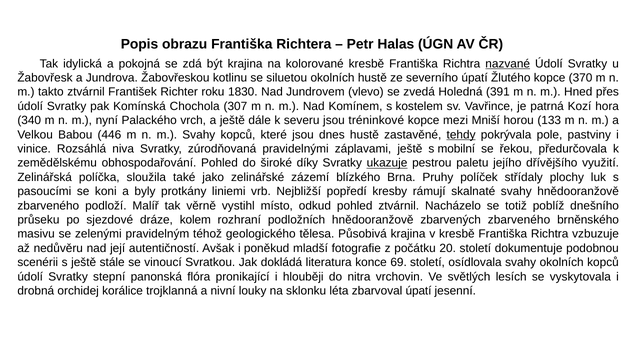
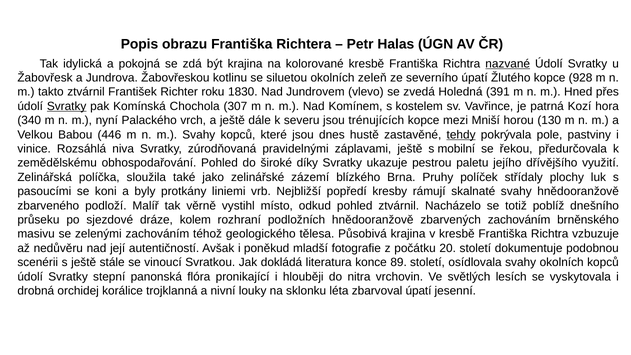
okolních hustě: hustě -> zeleň (372, 78)
370: 370 -> 928 (581, 78)
Svratky underline: none -> present (67, 106)
tréninkové: tréninkové -> trénujících (376, 120)
133: 133 -> 130 (549, 120)
ukazuje underline: present -> none (387, 163)
zbarvených zbarveného: zbarveného -> zachováním (519, 220)
zelenými pravidelným: pravidelným -> zachováním (157, 234)
69: 69 -> 89 (399, 262)
